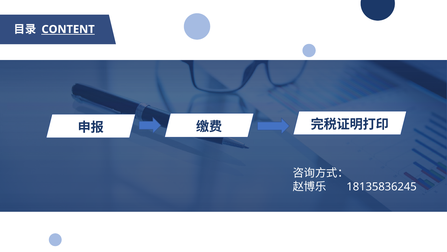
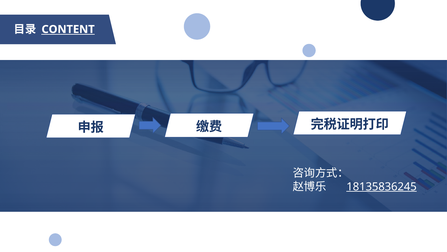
18135836245 underline: none -> present (382, 186)
